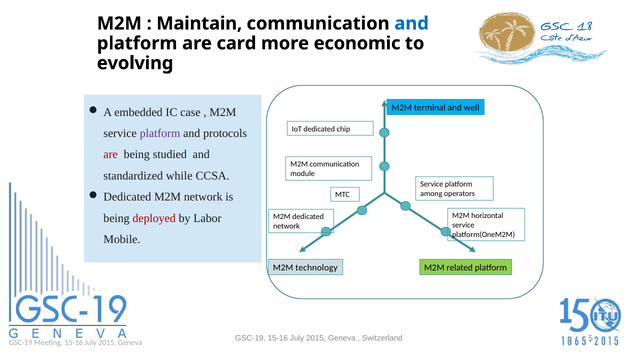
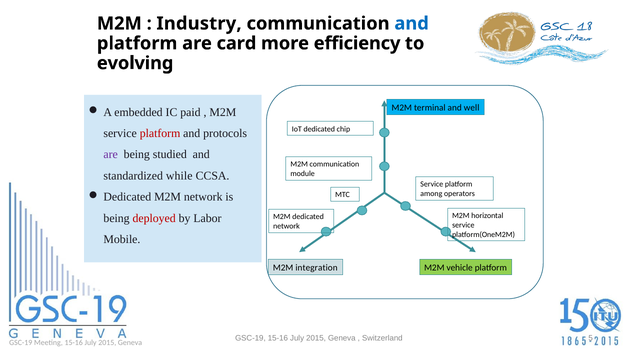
Maintain: Maintain -> Industry (199, 23)
economic: economic -> efficiency (357, 43)
case: case -> paid (190, 112)
platform colour: purple -> red (160, 133)
are colour: red -> purple (111, 155)
technology: technology -> integration (317, 268)
related: related -> vehicle (460, 268)
